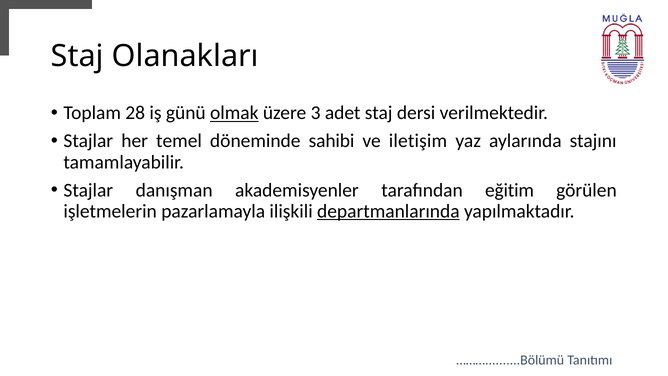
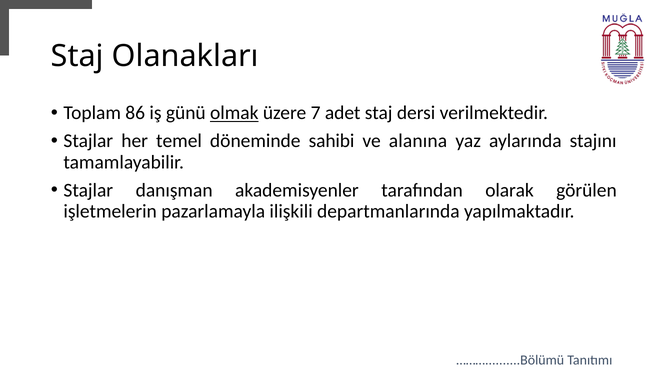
28: 28 -> 86 (135, 113)
3: 3 -> 7 (316, 113)
iletişim: iletişim -> alanına (418, 141)
eğitim: eğitim -> olarak (510, 190)
departmanlarında underline: present -> none (388, 211)
